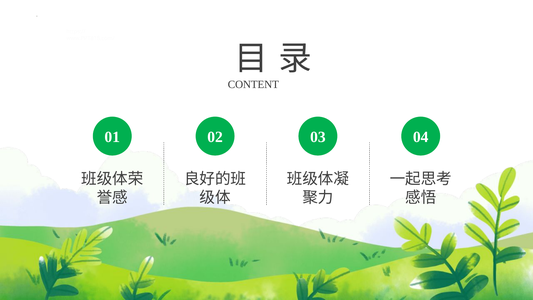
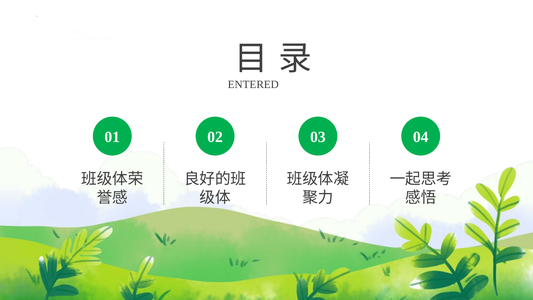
CONTENT: CONTENT -> ENTERED (253, 85)
